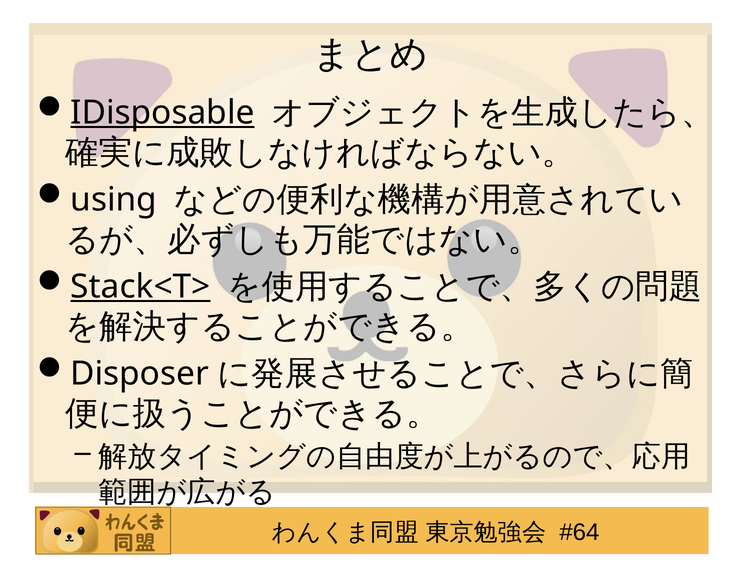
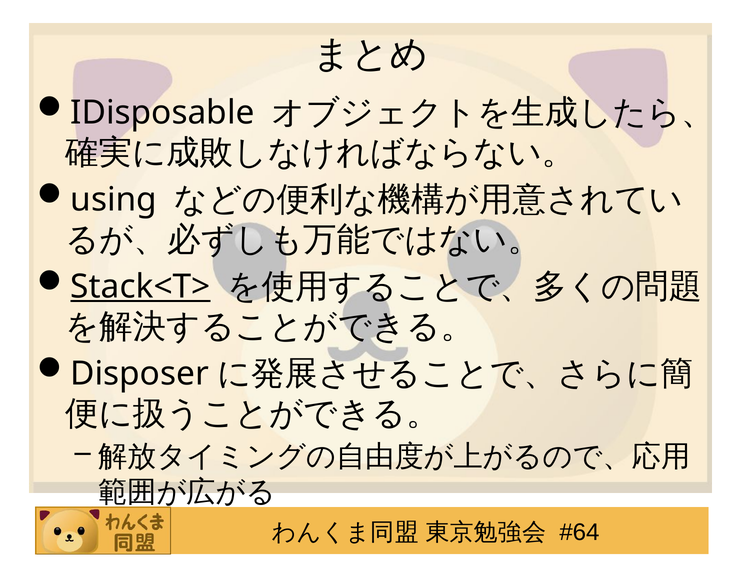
IDisposable underline: present -> none (162, 113)
